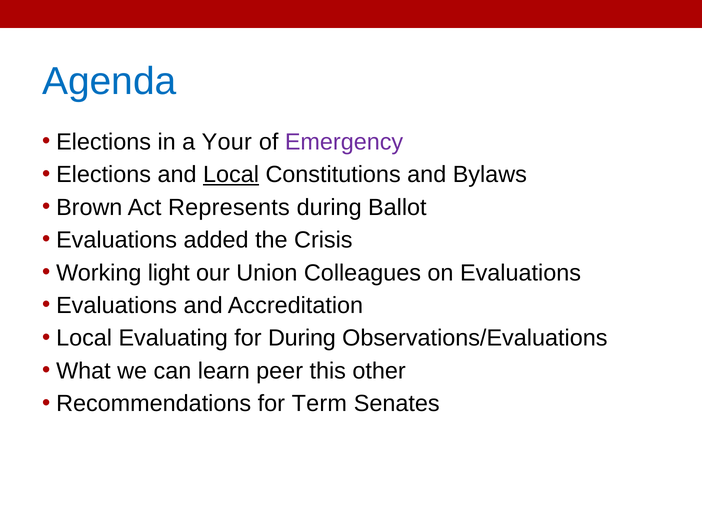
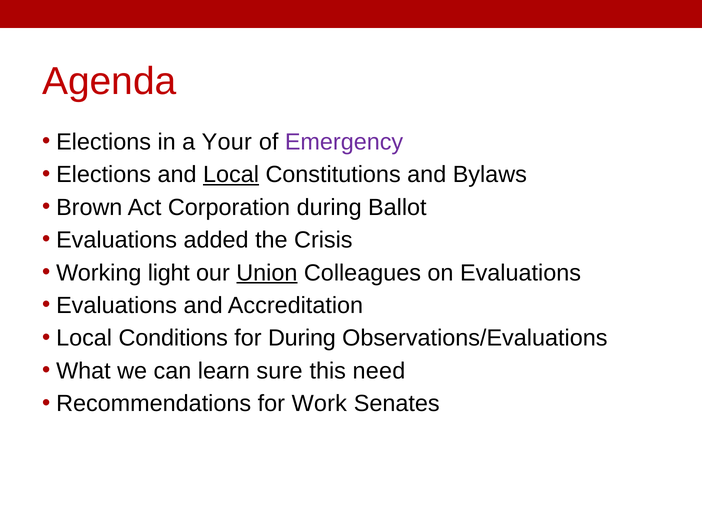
Agenda colour: blue -> red (109, 82)
Represents: Represents -> Corporation (229, 208)
Union underline: none -> present (267, 273)
Evaluating: Evaluating -> Conditions (173, 339)
peer: peer -> sure (280, 371)
other: other -> need (379, 371)
Term: Term -> Work (319, 404)
